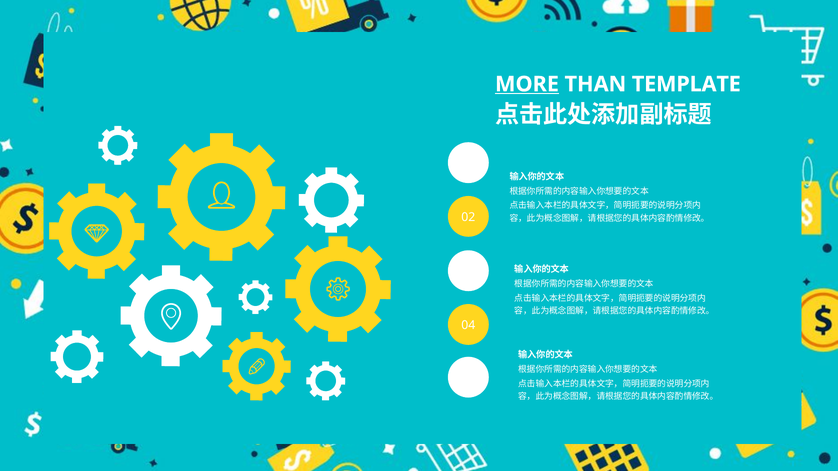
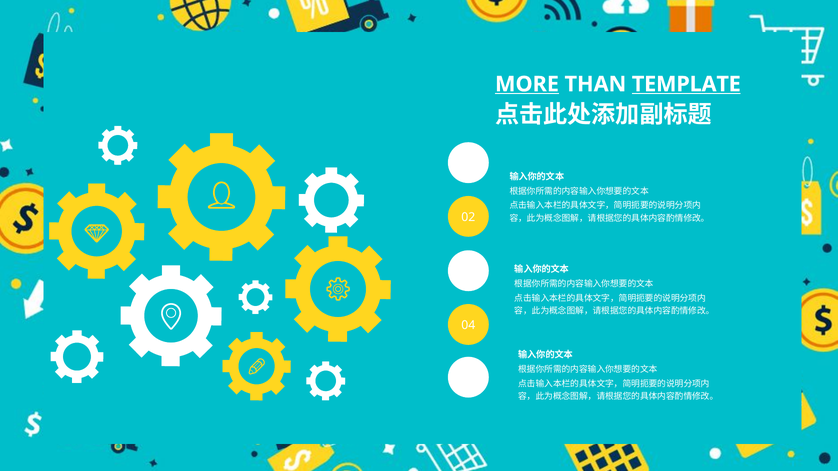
TEMPLATE underline: none -> present (686, 84)
